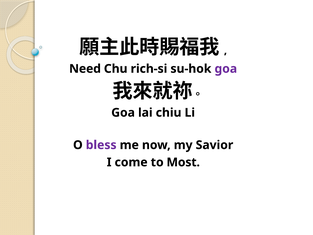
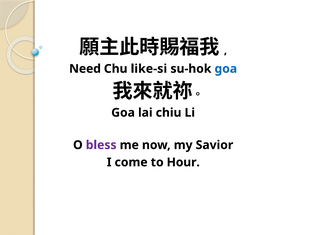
rich-si: rich-si -> like-si (149, 69)
goa colour: purple -> blue (226, 69)
Most: Most -> Hour (183, 162)
